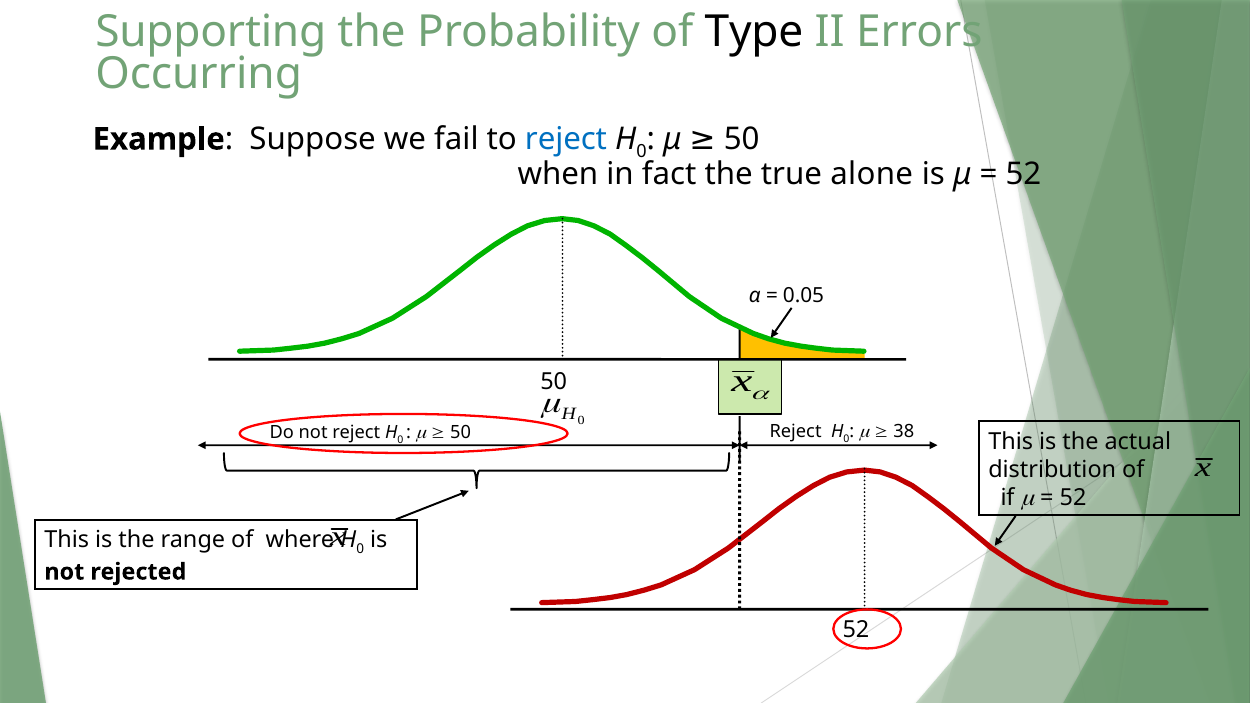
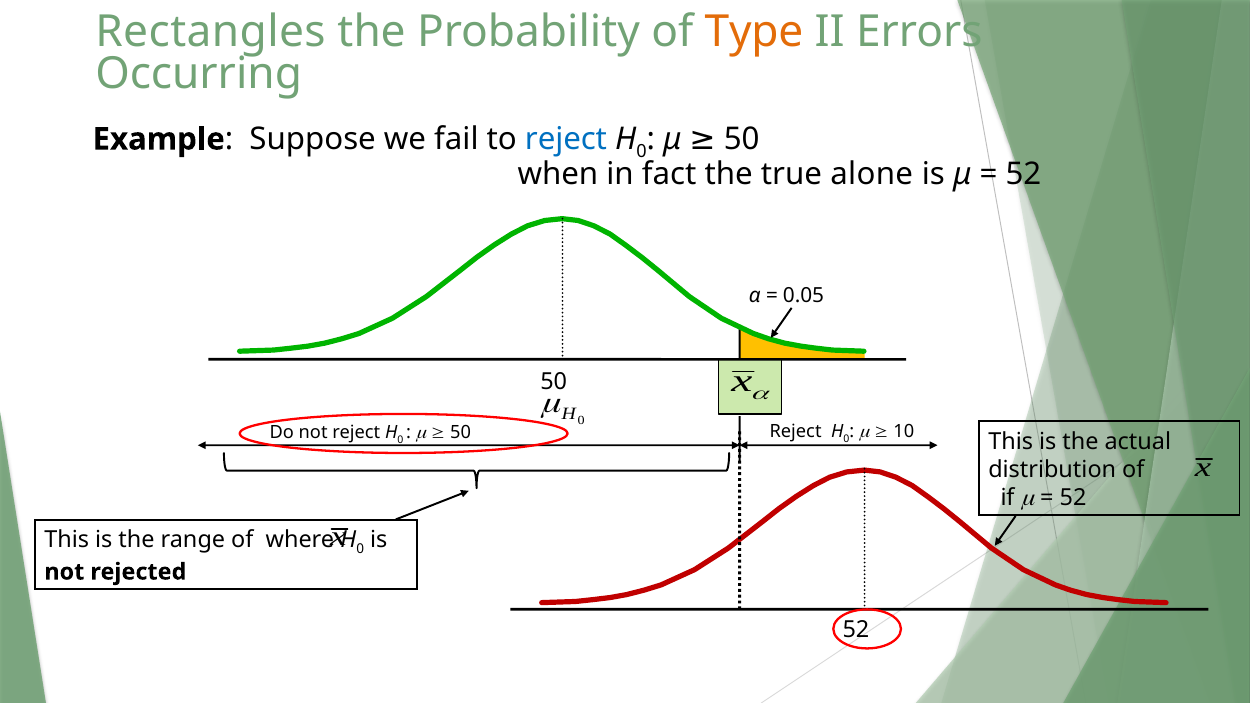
Supporting: Supporting -> Rectangles (210, 32)
Type colour: black -> orange (754, 32)
38: 38 -> 10 (904, 432)
